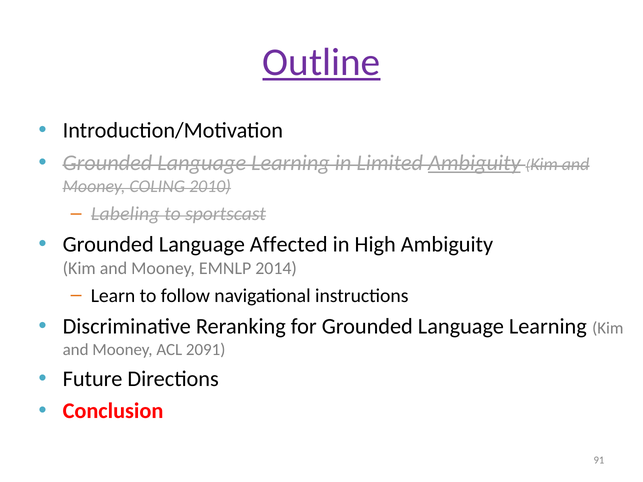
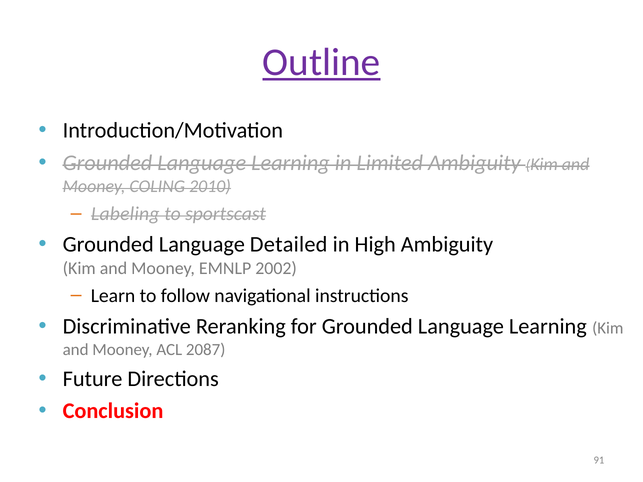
Ambiguity underline: present -> none (474, 163)
Affected: Affected -> Detailed (289, 245)
2014: 2014 -> 2002 (276, 268)
2091: 2091 -> 2087 (206, 350)
